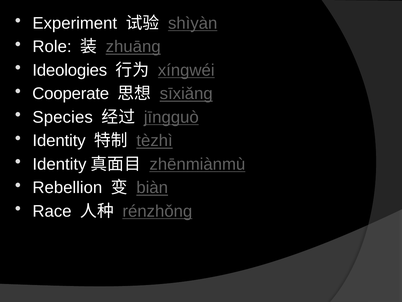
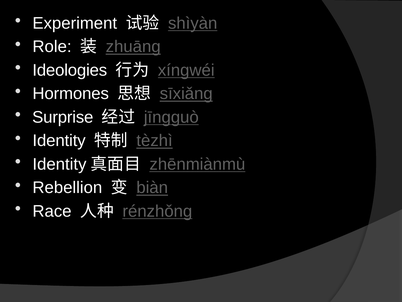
Cooperate: Cooperate -> Hormones (71, 94)
Species: Species -> Surprise (63, 117)
